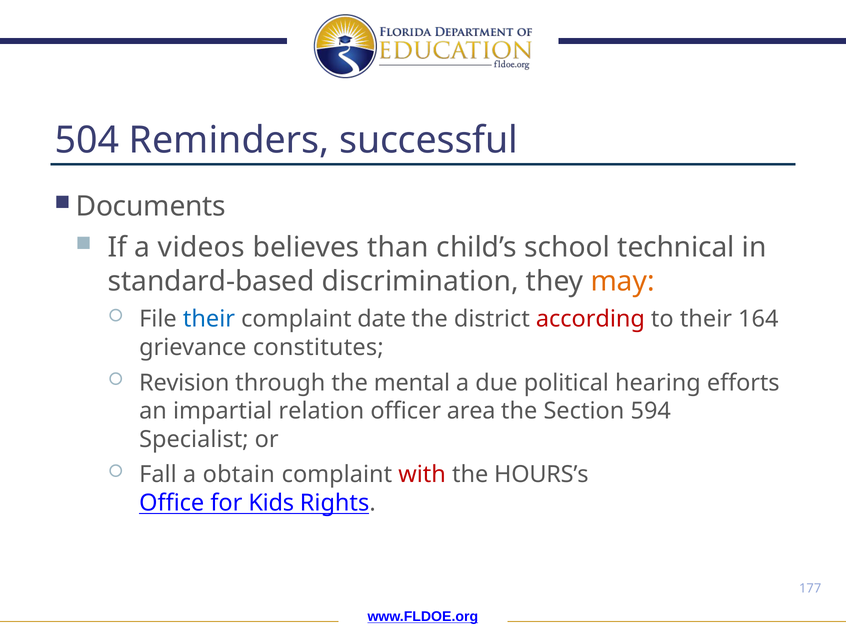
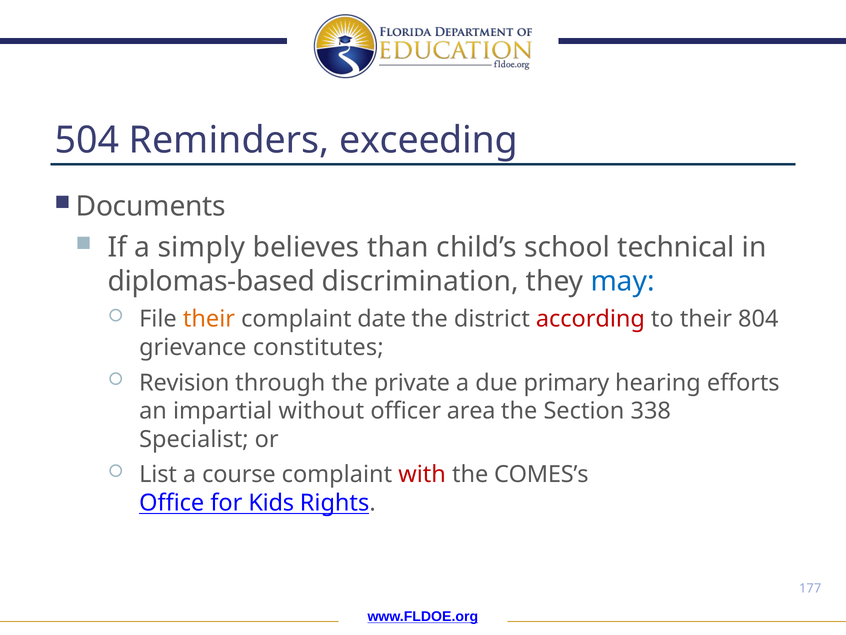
successful: successful -> exceeding (429, 140)
videos: videos -> simply (201, 247)
standard-based: standard-based -> diplomas-based (211, 281)
may colour: orange -> blue (623, 281)
their colour: blue -> orange (209, 319)
164: 164 -> 804 (758, 319)
mental: mental -> private (412, 382)
political: political -> primary (566, 382)
relation: relation -> without (321, 411)
594: 594 -> 338 (651, 411)
Fall: Fall -> List (158, 474)
obtain: obtain -> course (239, 474)
HOURS’s: HOURS’s -> COMES’s (541, 474)
